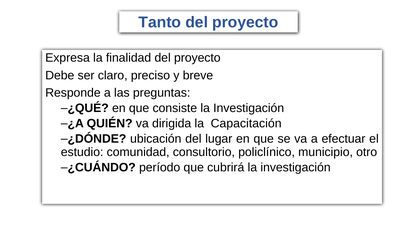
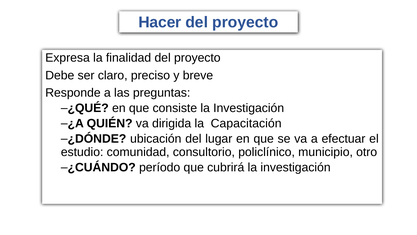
Tanto: Tanto -> Hacer (160, 22)
